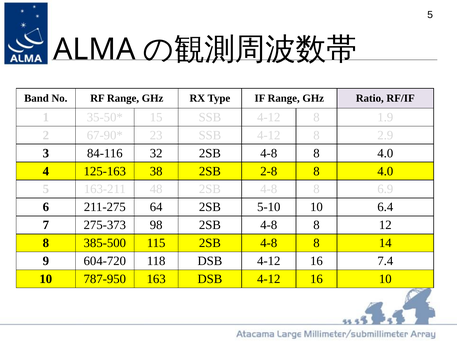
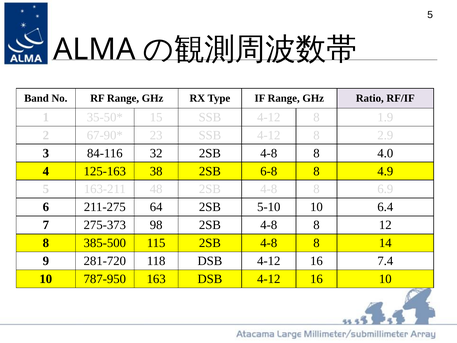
2-8: 2-8 -> 6-8 (269, 171)
4.0: 4.0 -> 4.9 (385, 171)
604-720: 604-720 -> 281-720 (105, 261)
